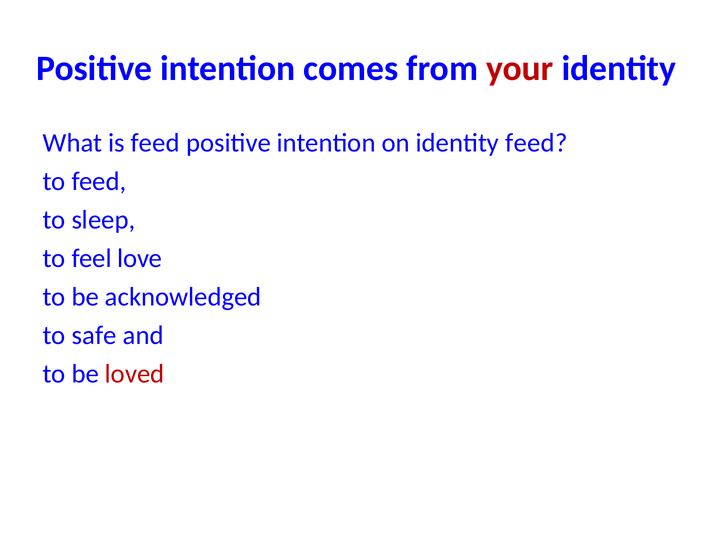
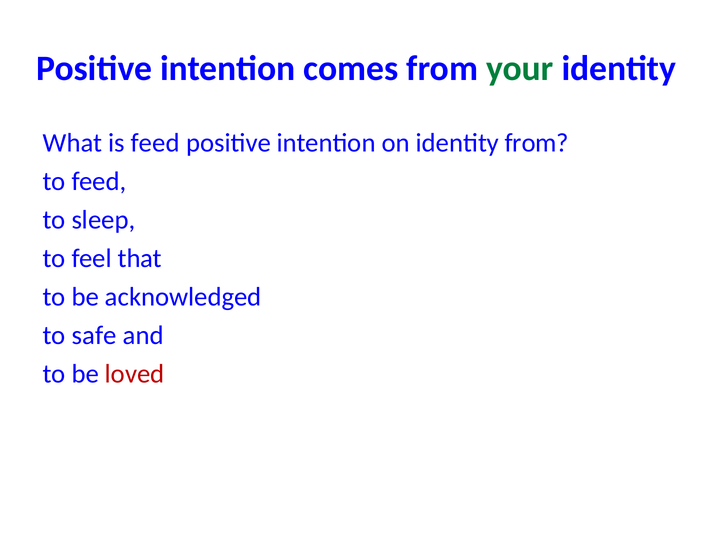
your colour: red -> green (520, 68)
identity feed: feed -> from (537, 143)
love: love -> that (140, 258)
